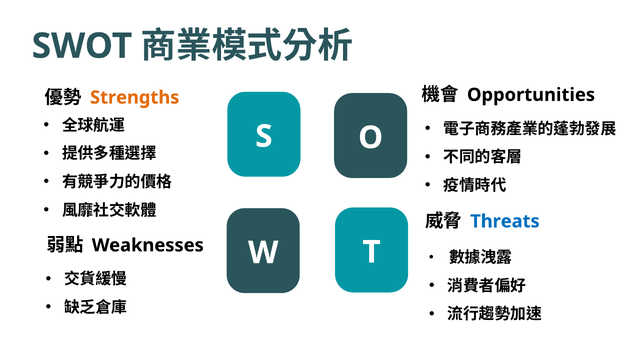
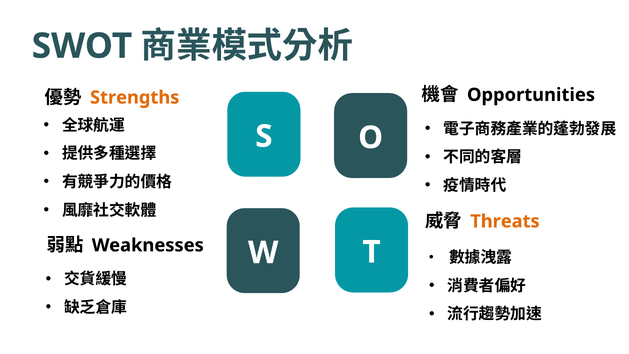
Threats colour: blue -> orange (505, 221)
